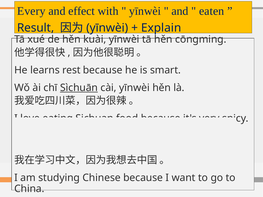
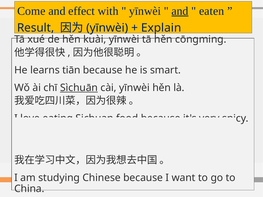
Every: Every -> Come (31, 11)
and underline: none -> present (180, 11)
rest: rest -> tiān (71, 70)
